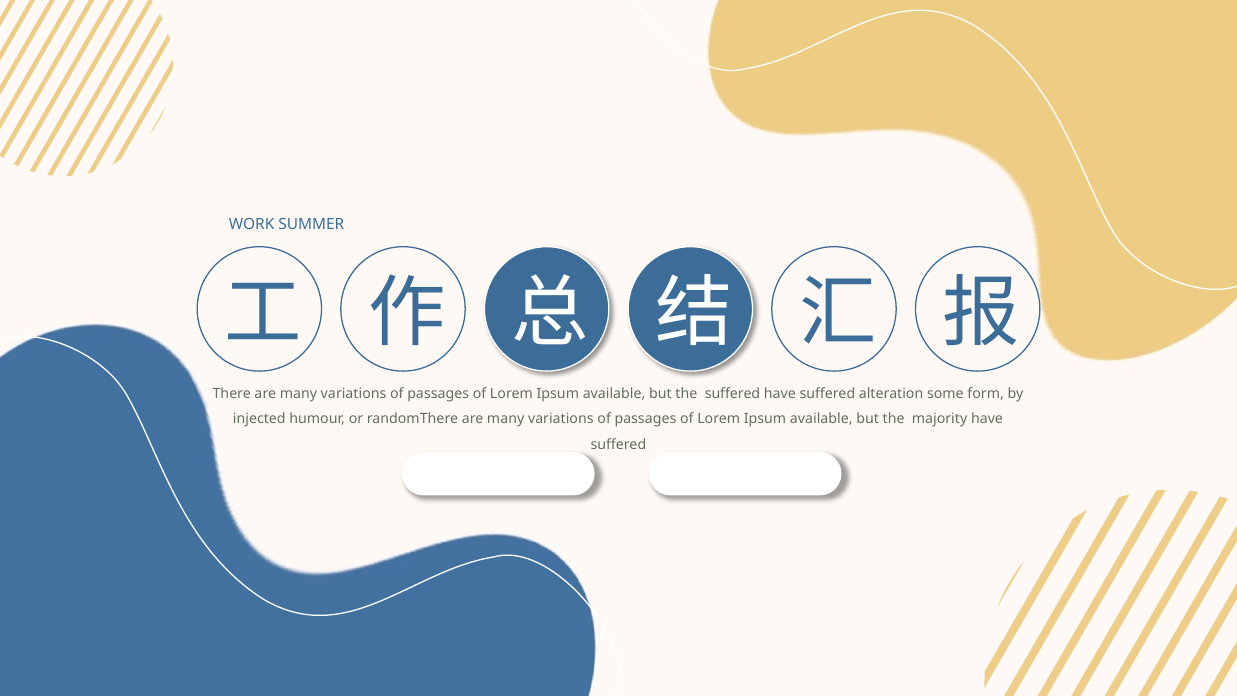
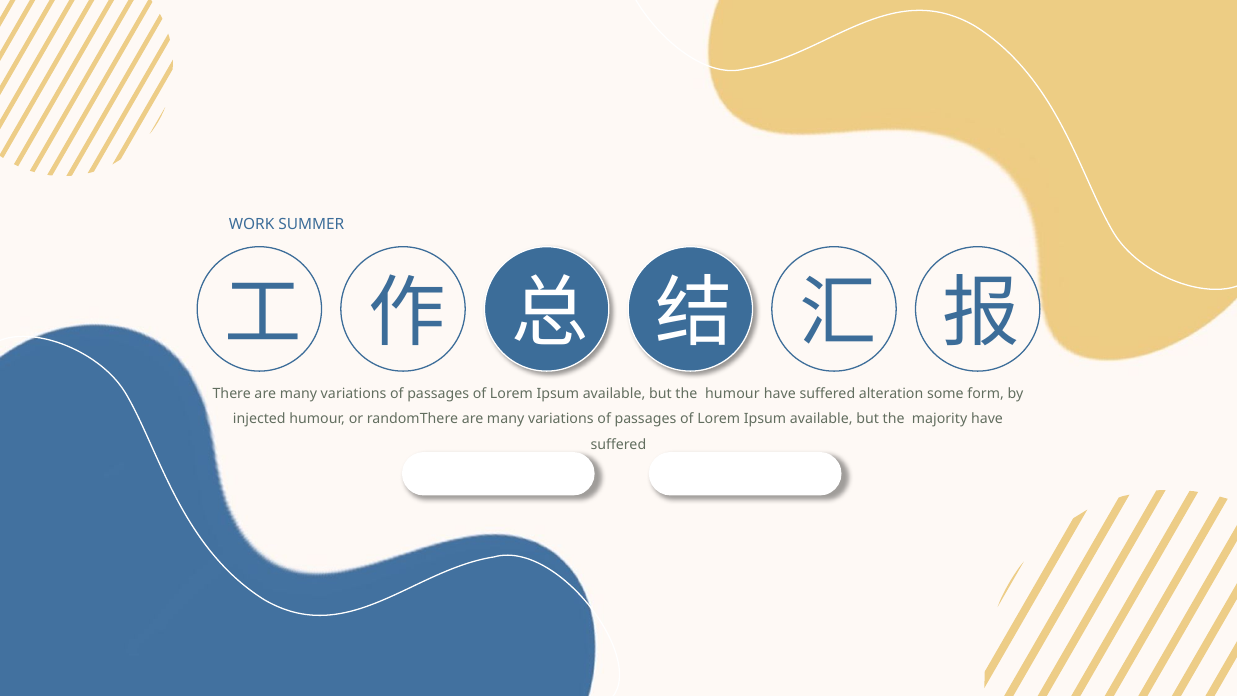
the suffered: suffered -> humour (732, 394)
